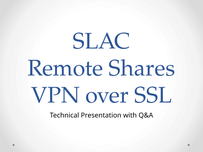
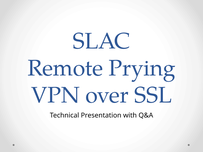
Shares: Shares -> Prying (142, 68)
